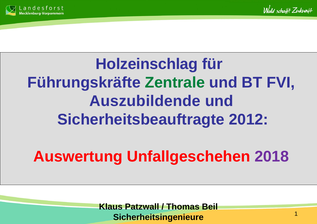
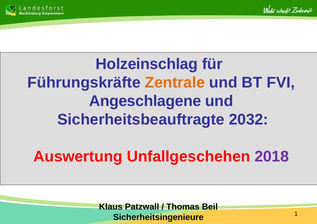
Zentrale colour: green -> orange (175, 83)
Auszubildende: Auszubildende -> Angeschlagene (145, 101)
2012: 2012 -> 2032 (249, 120)
